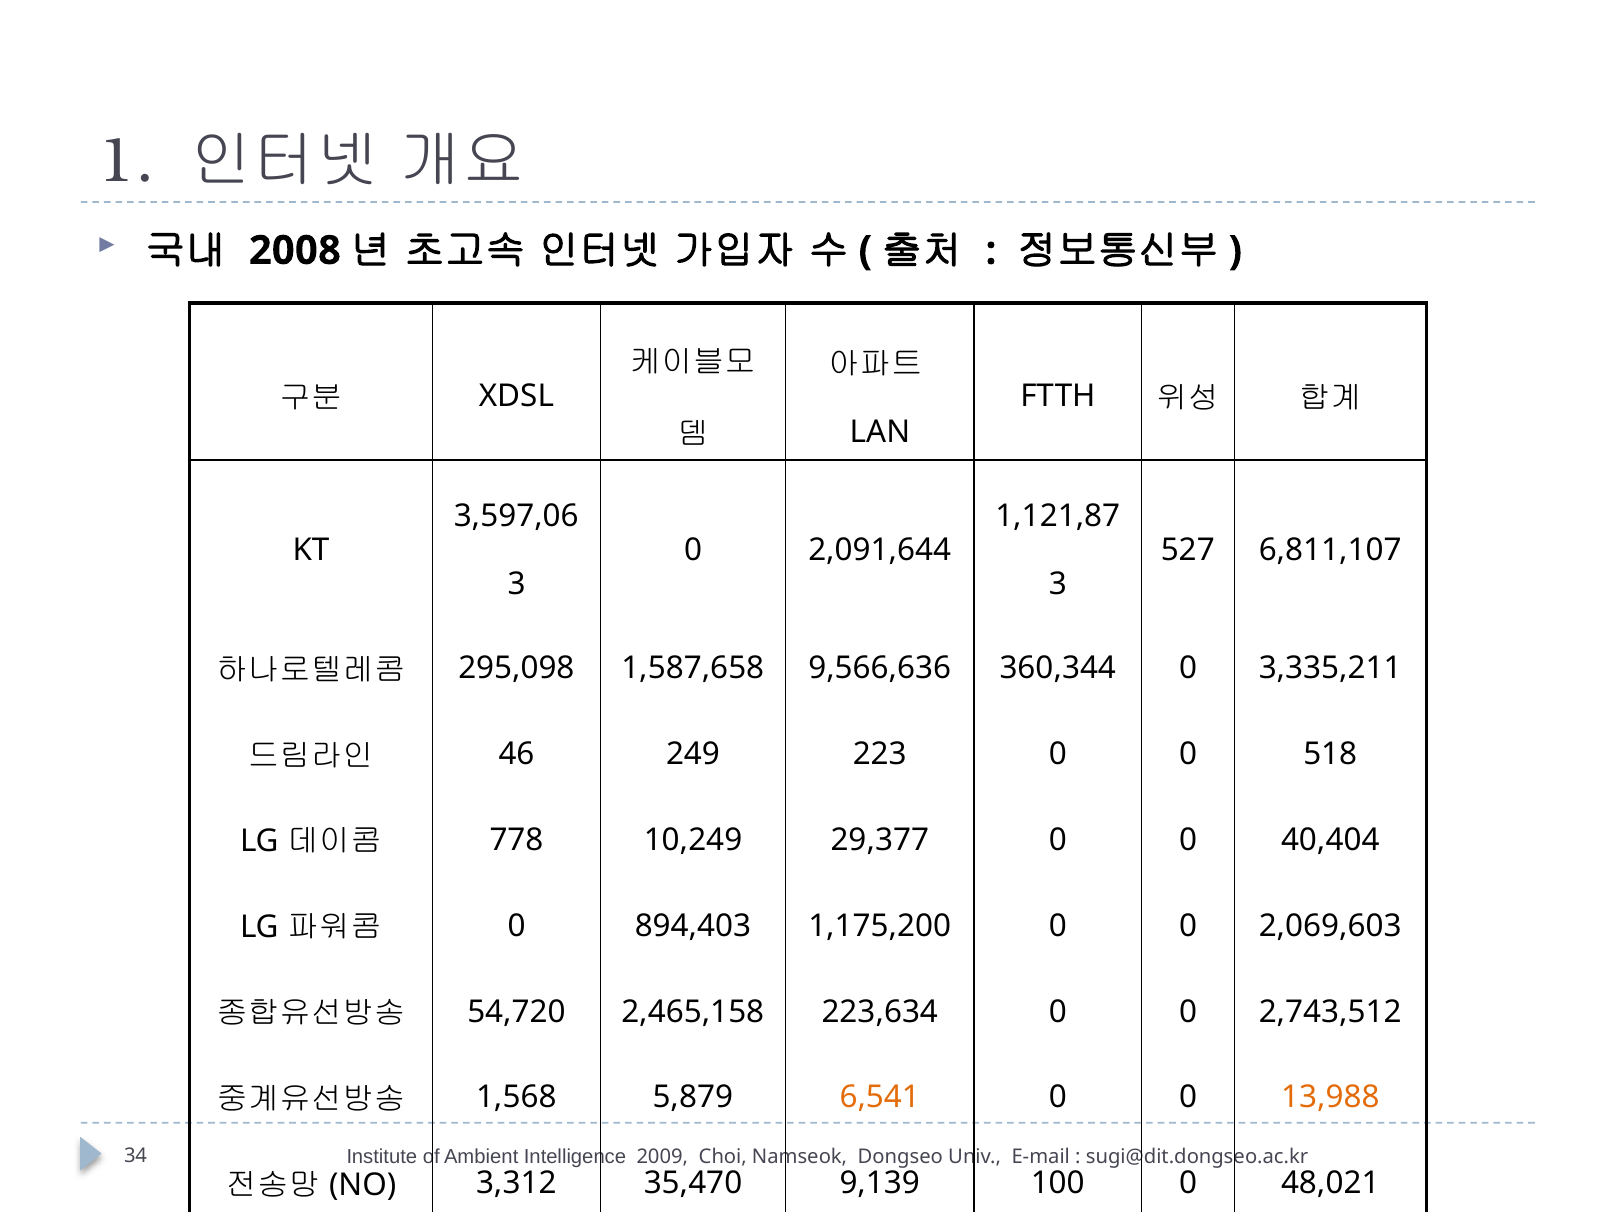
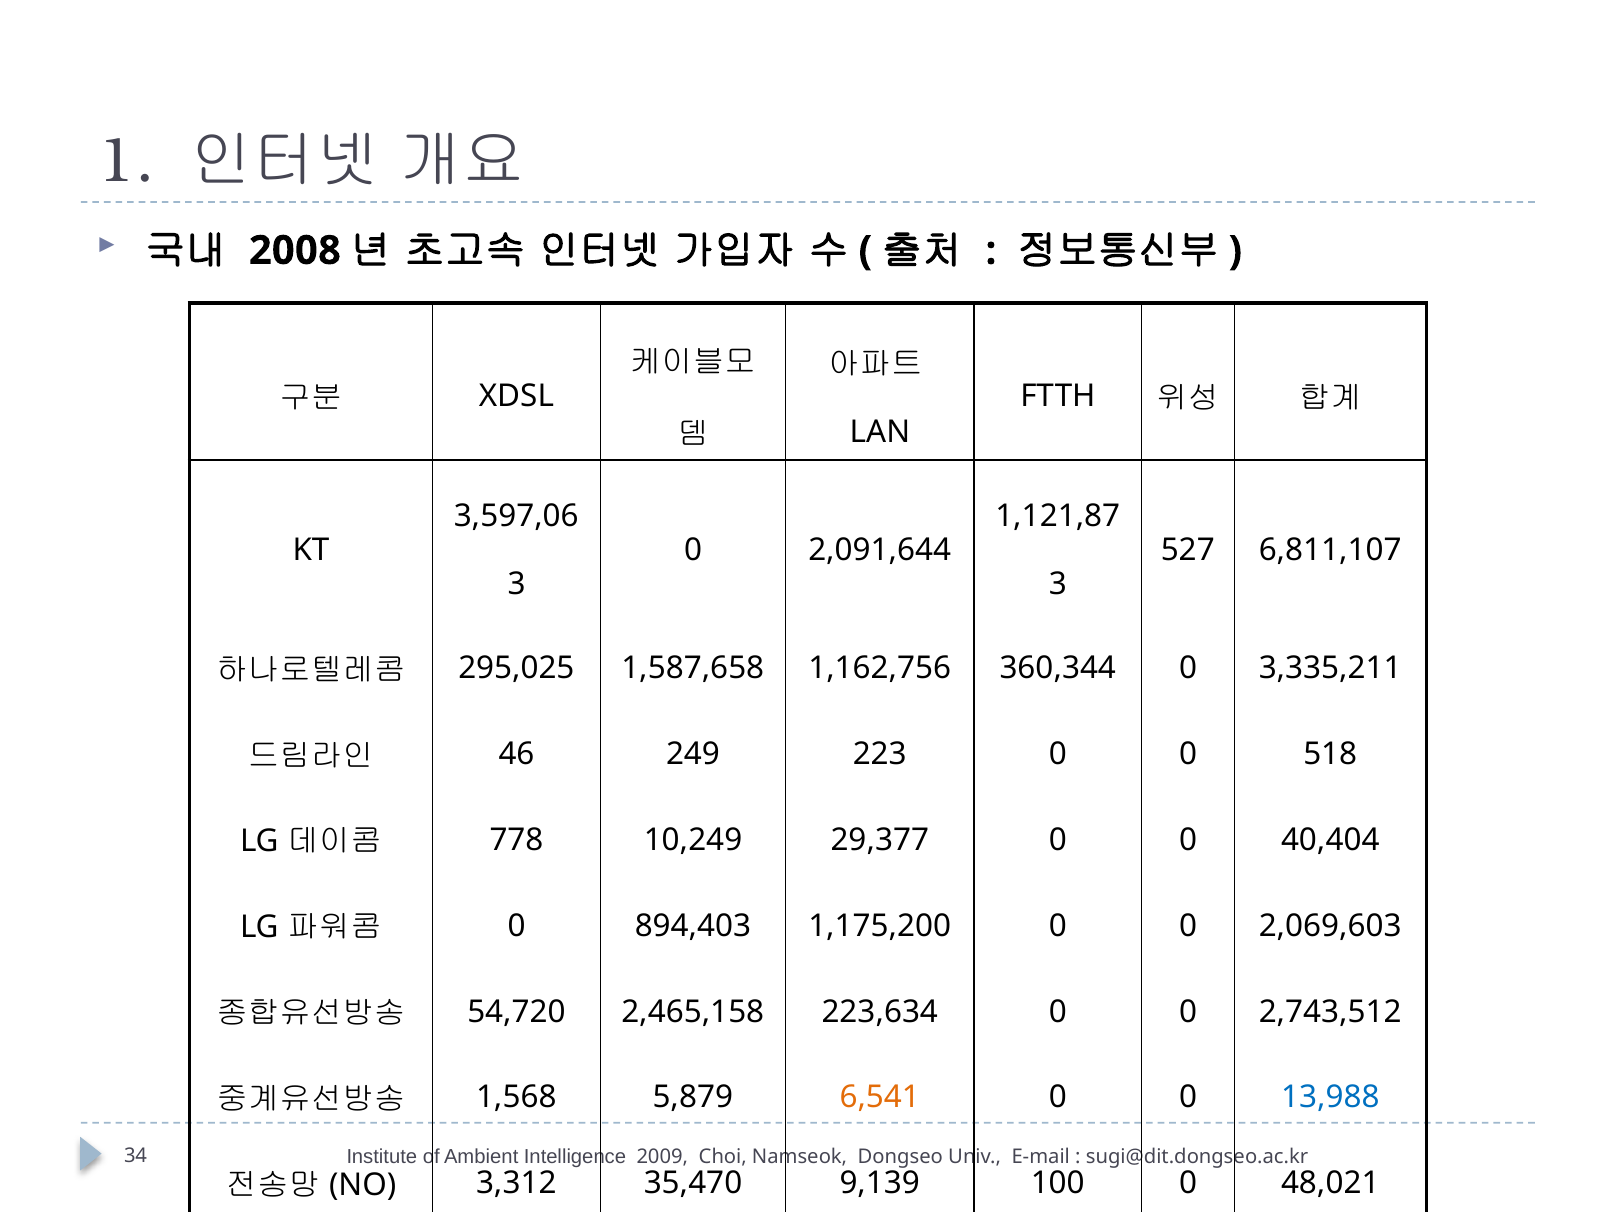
295,098: 295,098 -> 295,025 (516, 668)
9,566,636: 9,566,636 -> 1,162,756 (880, 668)
13,988 colour: orange -> blue (1330, 1097)
